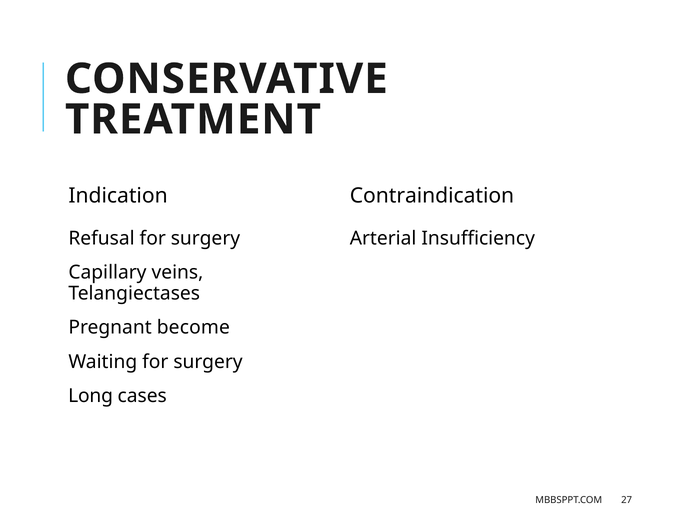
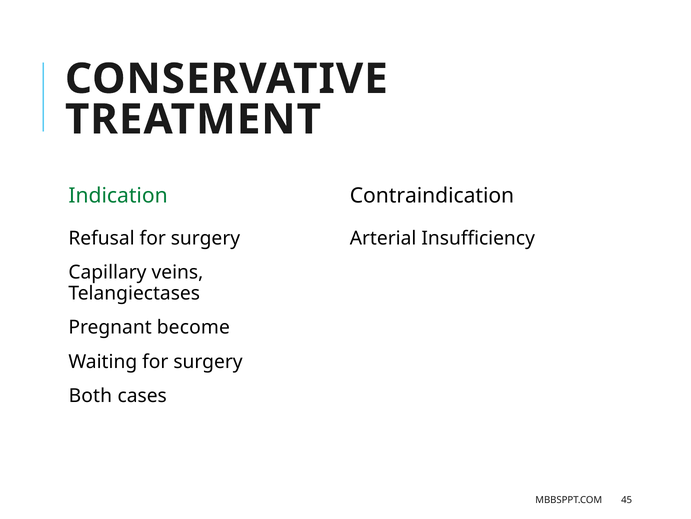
Indication colour: black -> green (118, 196)
Long: Long -> Both (90, 396)
27: 27 -> 45 (627, 499)
